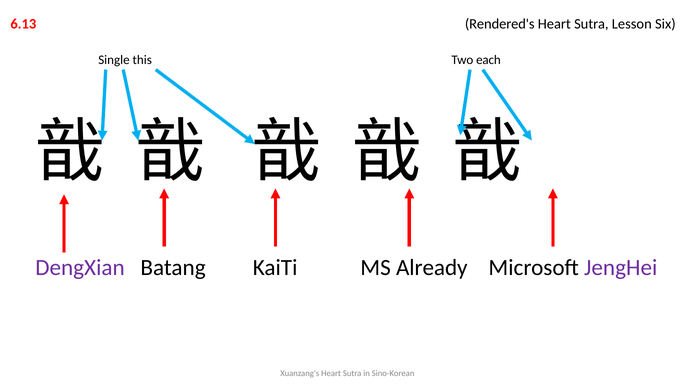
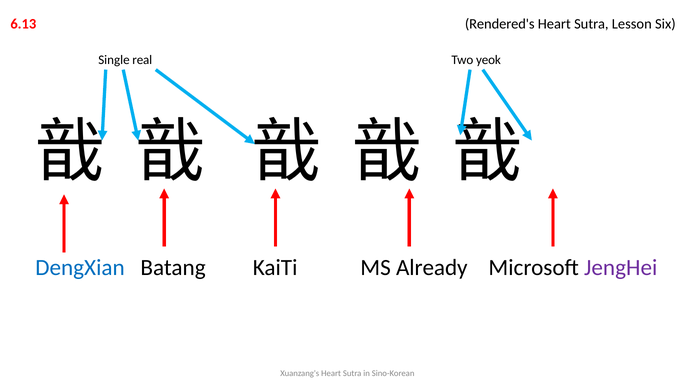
this: this -> real (142, 60)
each: each -> yeok (488, 60)
DengXian colour: purple -> blue (80, 268)
